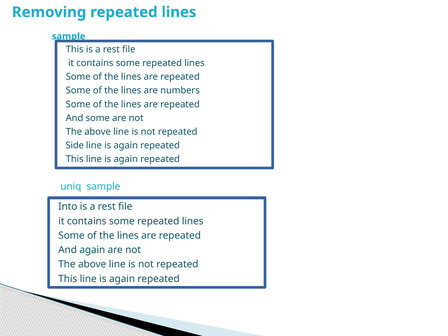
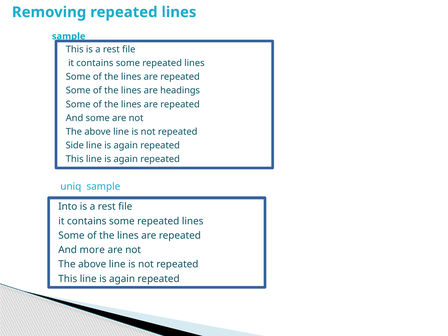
numbers: numbers -> headings (180, 91)
And again: again -> more (92, 250)
